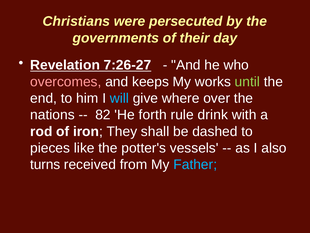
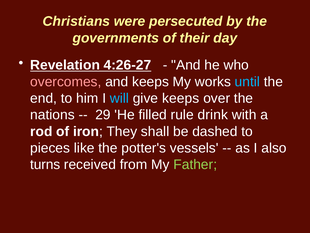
7:26-27: 7:26-27 -> 4:26-27 (127, 65)
until colour: light green -> light blue (247, 82)
give where: where -> keeps (181, 98)
82: 82 -> 29 (103, 115)
forth: forth -> filled (153, 115)
Father colour: light blue -> light green (195, 164)
